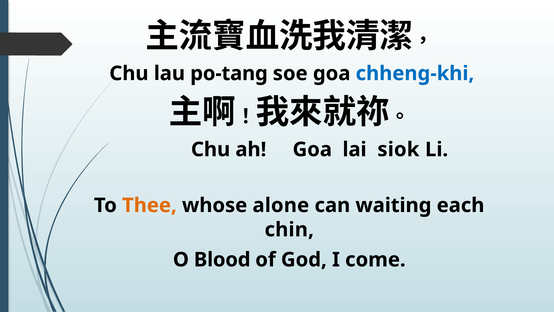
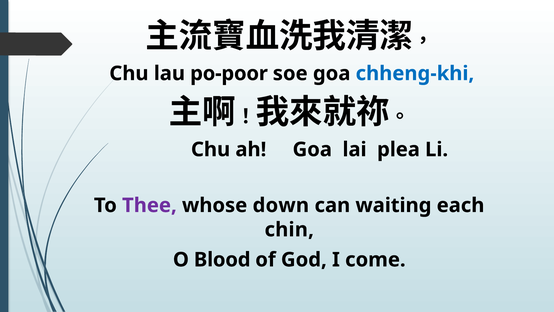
po-tang: po-tang -> po-poor (229, 73)
siok: siok -> plea (398, 149)
Thee colour: orange -> purple (149, 205)
alone: alone -> down (281, 205)
